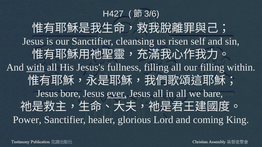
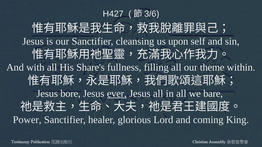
risen: risen -> upon (178, 41)
with underline: present -> none (35, 68)
Jesus's: Jesus's -> Share's (91, 68)
our filling: filling -> theme (212, 68)
